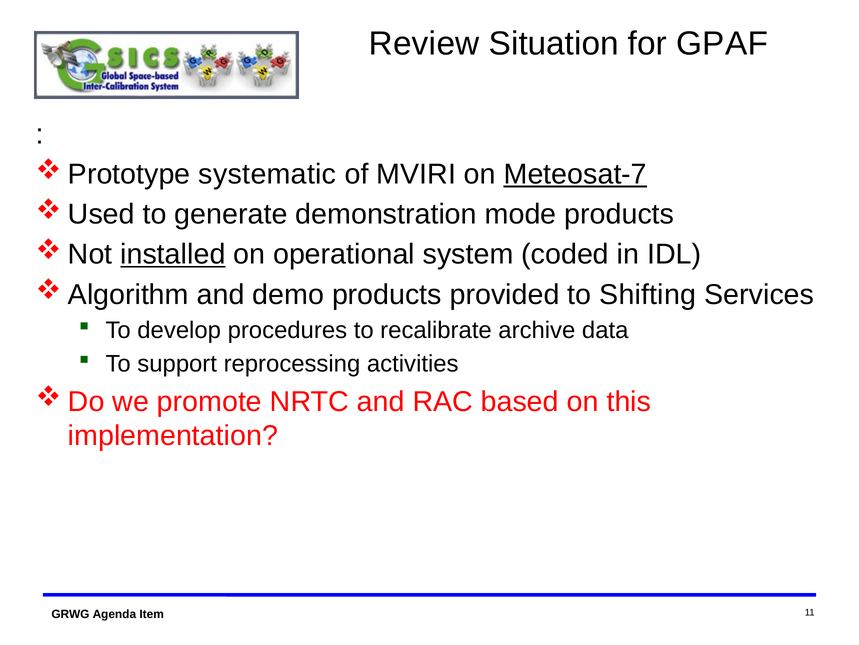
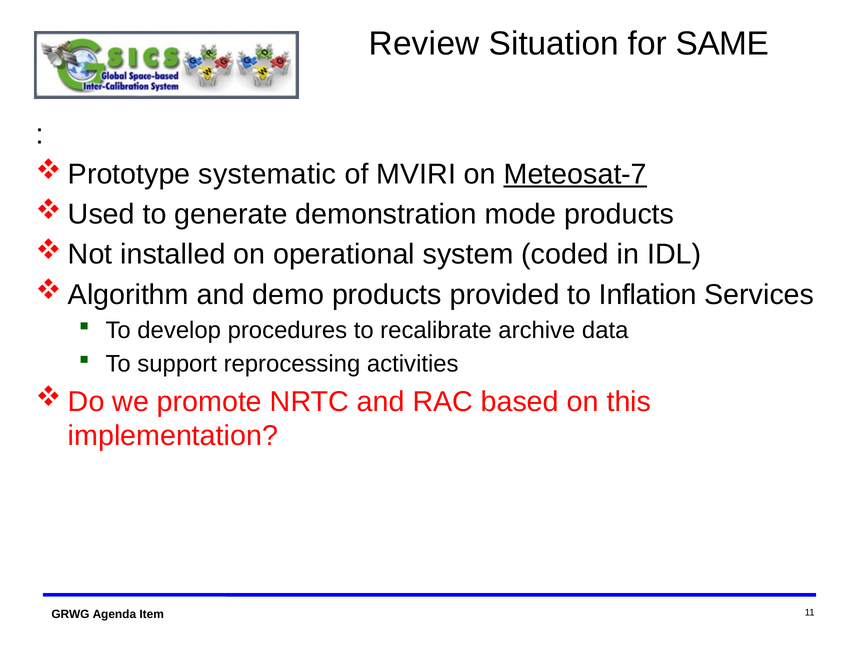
GPAF: GPAF -> SAME (722, 44)
installed underline: present -> none (173, 254)
Shifting: Shifting -> Inflation (648, 294)
